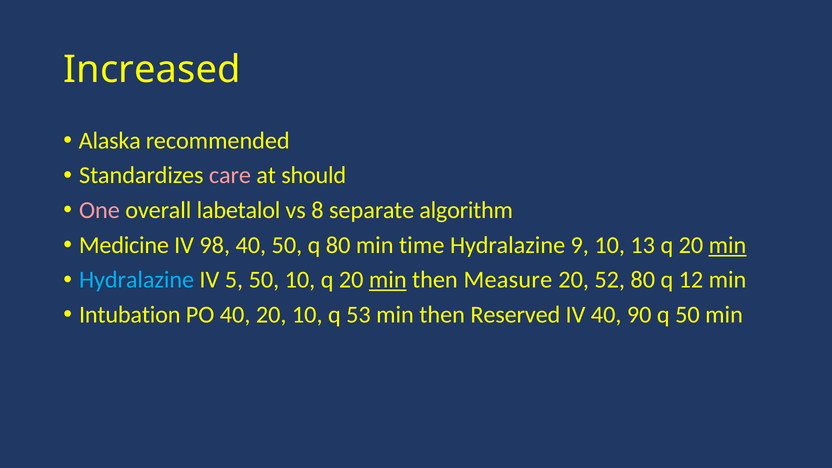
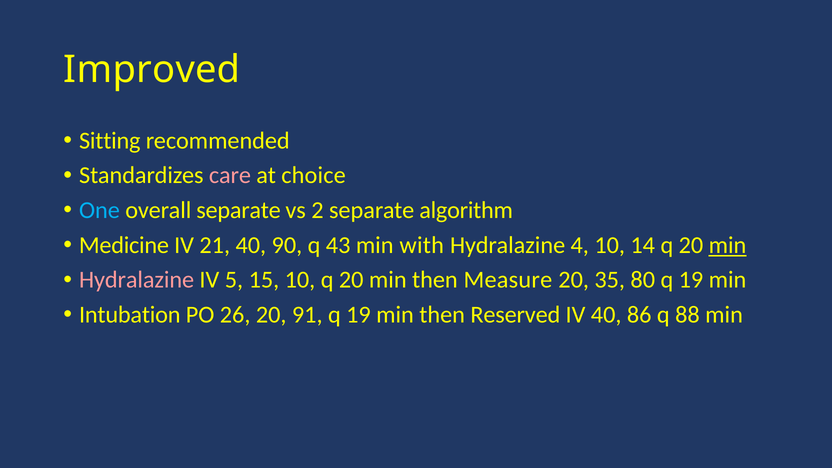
Increased: Increased -> Improved (152, 70)
Alaska: Alaska -> Sitting (110, 141)
should: should -> choice (314, 175)
One colour: pink -> light blue (99, 210)
overall labetalol: labetalol -> separate (239, 210)
8: 8 -> 2 (317, 210)
98: 98 -> 21 (215, 245)
40 50: 50 -> 90 (287, 245)
q 80: 80 -> 43 (338, 245)
time: time -> with (422, 245)
9: 9 -> 4 (580, 245)
13: 13 -> 14 (643, 245)
Hydralazine colour: light blue -> pink (137, 280)
5 50: 50 -> 15 (264, 280)
min underline: present -> none (388, 280)
52: 52 -> 35 (610, 280)
80 q 12: 12 -> 19 (691, 280)
PO 40: 40 -> 26 (235, 315)
20 10: 10 -> 91 (307, 315)
53: 53 -> 19 (358, 315)
90: 90 -> 86 (639, 315)
q 50: 50 -> 88 (687, 315)
